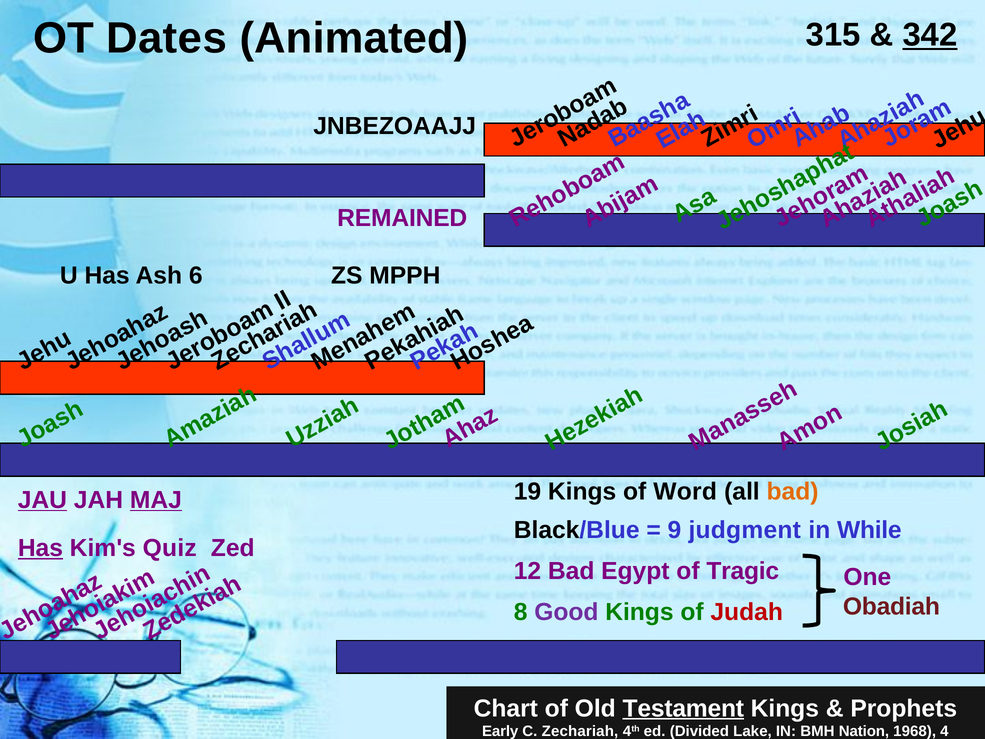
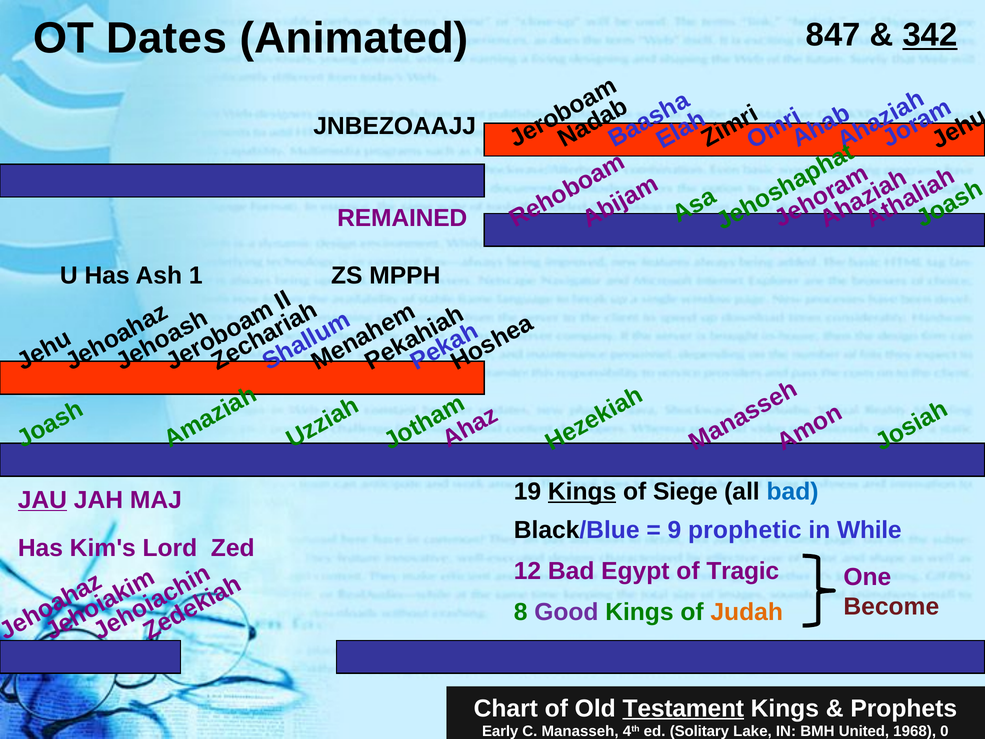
315: 315 -> 847 (833, 35)
6: 6 -> 1 (196, 276)
Kings underline: none -> present (582, 491)
Word: Word -> Siege (685, 491)
bad colour: orange -> blue (793, 491)
MAJ underline: present -> none (156, 500)
judgment: judgment -> prophetic (745, 530)
Has underline: present -> none (40, 548)
Quiz: Quiz -> Lord (170, 548)
Obadiah: Obadiah -> Become (891, 607)
Judah colour: red -> orange (747, 612)
Zechariah: Zechariah -> Manasseh (580, 731)
Divided: Divided -> Solitary (699, 731)
Nation: Nation -> United (864, 731)
4: 4 -> 0 (944, 731)
